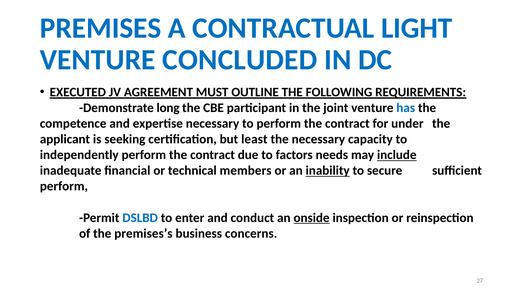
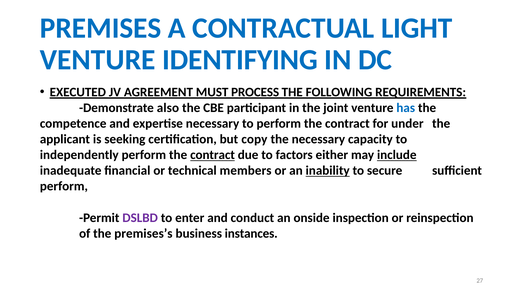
CONCLUDED: CONCLUDED -> IDENTIFYING (240, 60)
OUTLINE: OUTLINE -> PROCESS (255, 92)
long: long -> also (168, 108)
least: least -> copy (254, 139)
contract underline: none -> present (213, 155)
needs: needs -> either (332, 155)
DSLBD colour: blue -> purple (140, 218)
onside underline: present -> none (312, 218)
concerns: concerns -> instances (251, 234)
